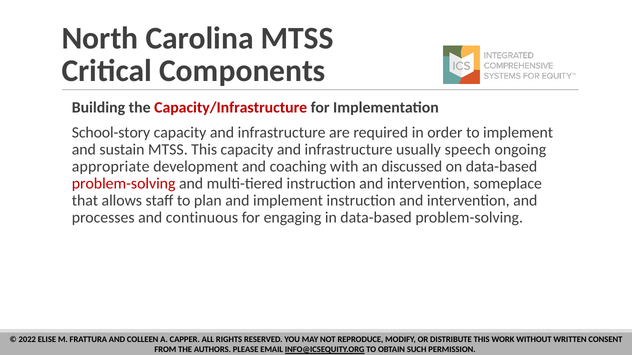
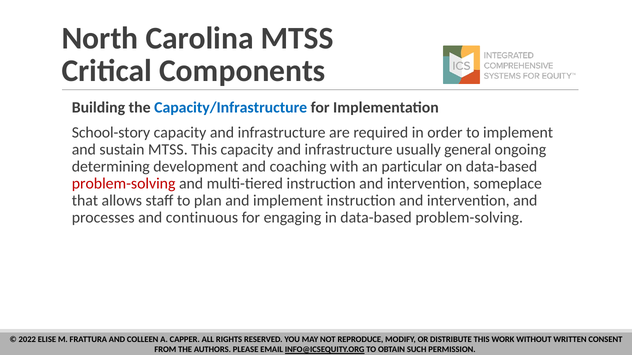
Capacity/Infrastructure colour: red -> blue (231, 108)
speech: speech -> general (468, 150)
appropriate: appropriate -> determining (111, 167)
discussed: discussed -> particular (412, 167)
